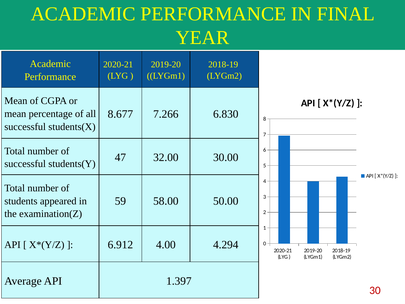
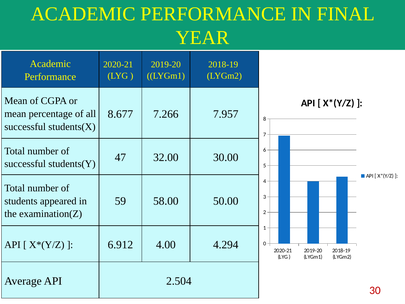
6.830: 6.830 -> 7.957 (226, 114)
1.397: 1.397 -> 2.504 (179, 281)
